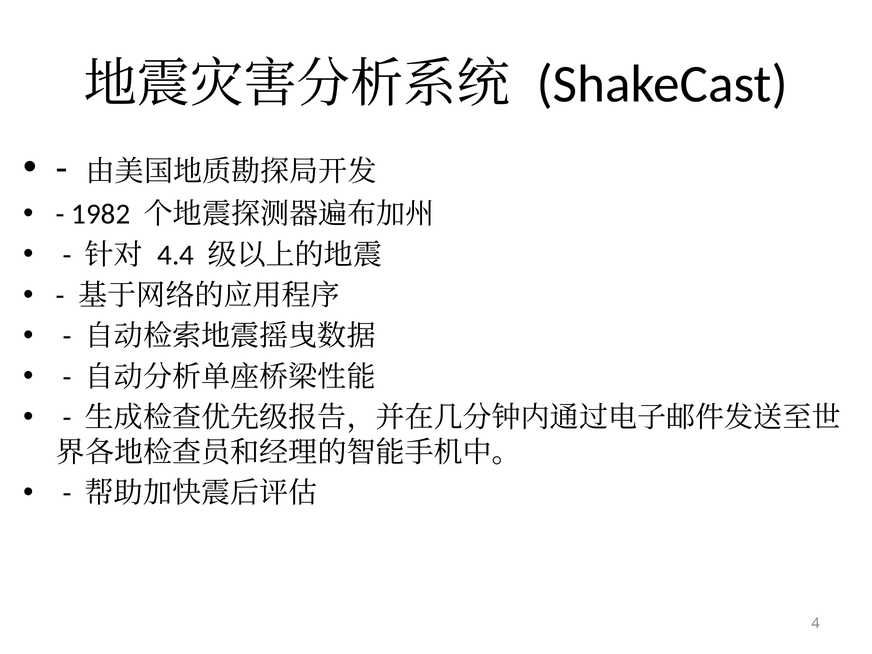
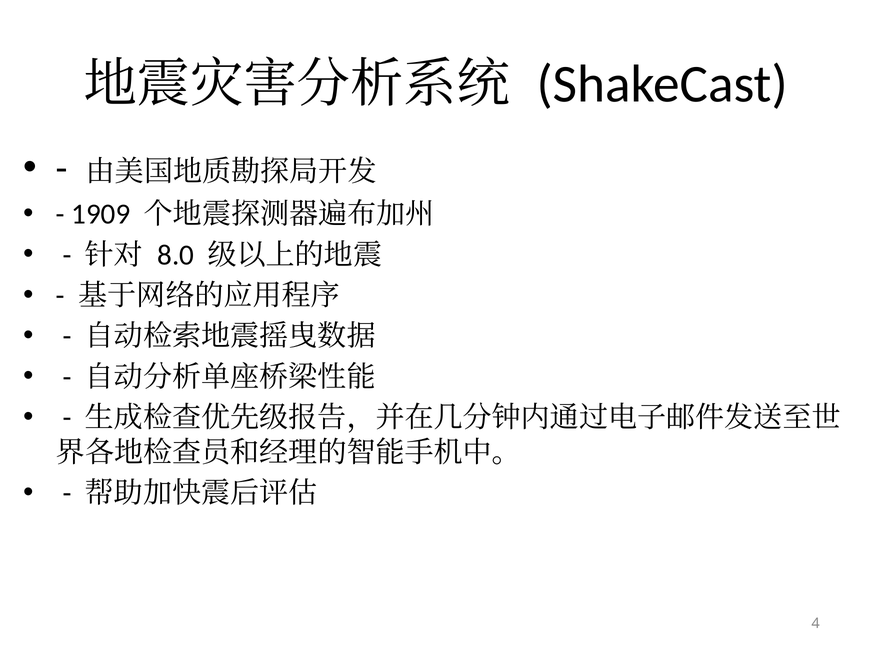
1982: 1982 -> 1909 (101, 214)
4.4: 4.4 -> 8.0 (176, 255)
